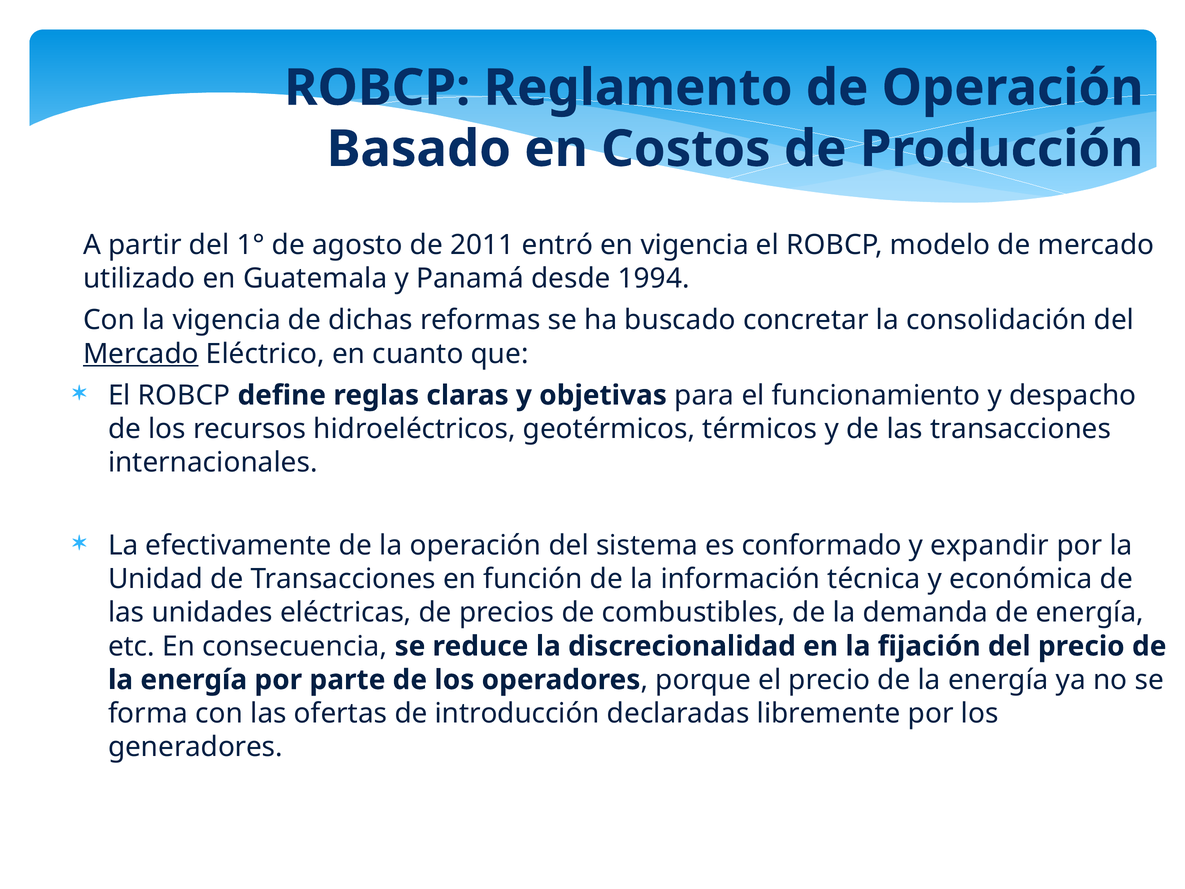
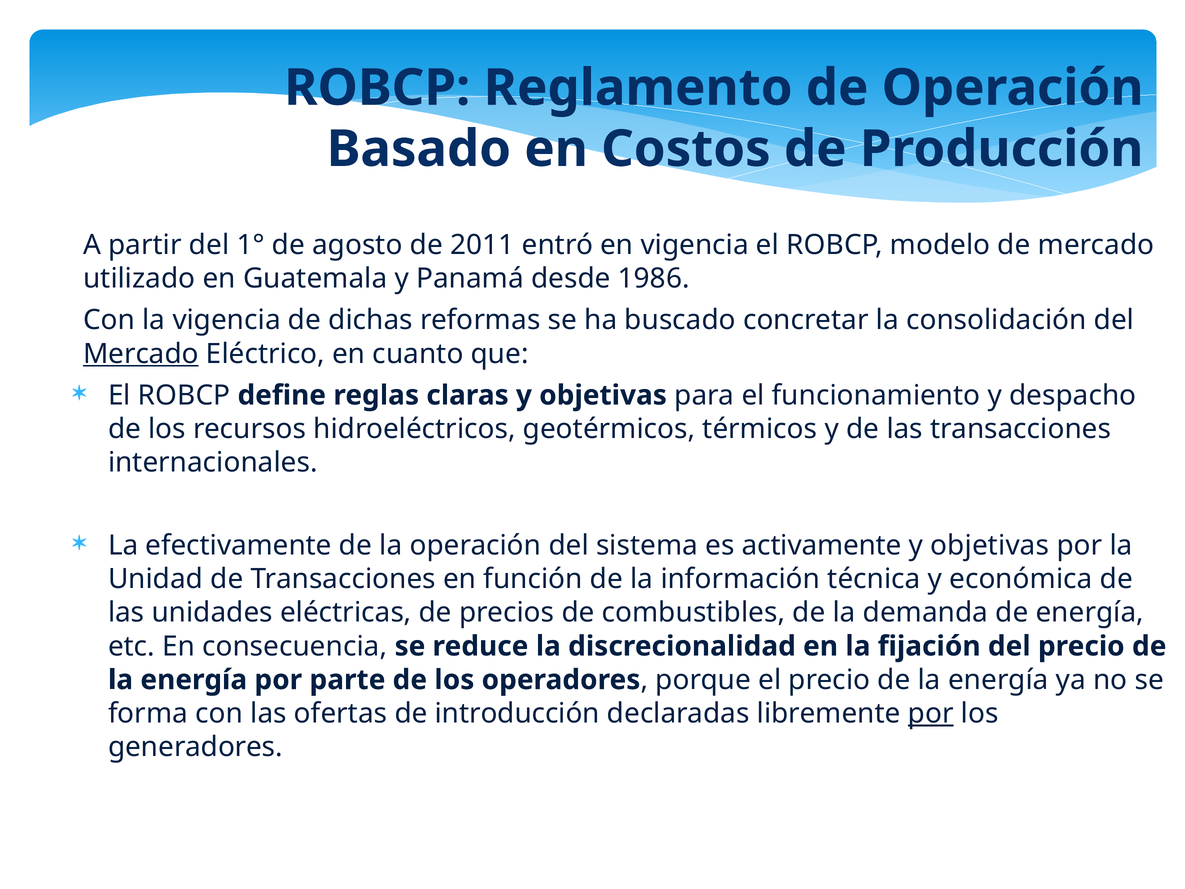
1994: 1994 -> 1986 (654, 279)
conformado: conformado -> activamente (822, 545)
expandir: expandir -> objetivas (990, 545)
por underline: none -> present (931, 713)
